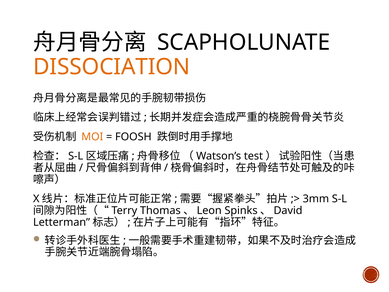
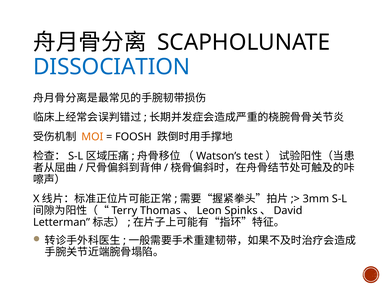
DISSOCIATION colour: orange -> blue (112, 67)
